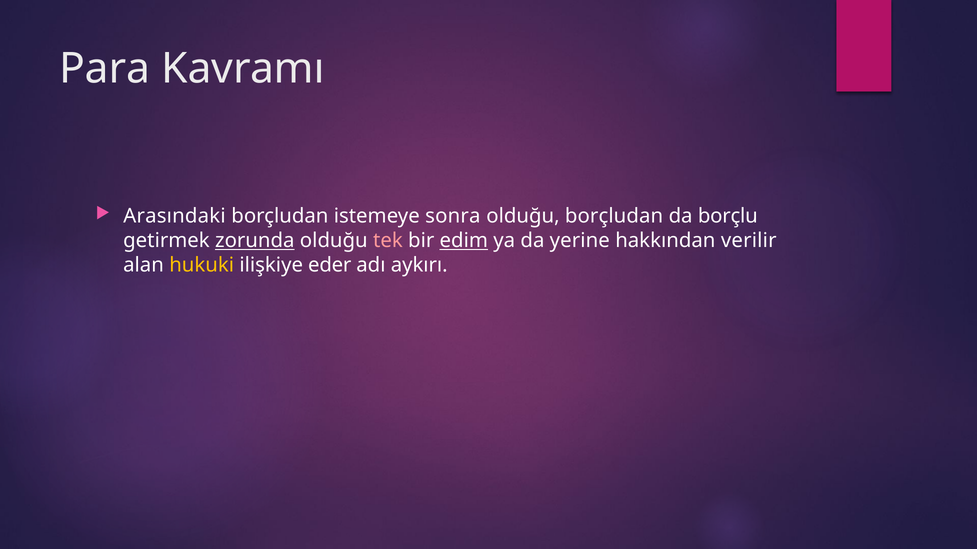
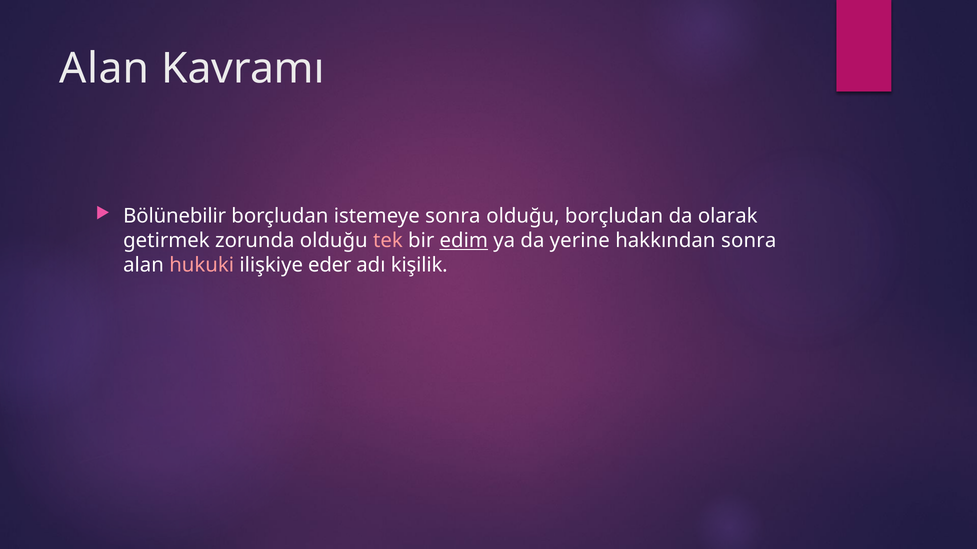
Para: Para -> Alan (104, 69)
Arasındaki: Arasındaki -> Bölünebilir (175, 216)
borçlu: borçlu -> olarak (728, 216)
zorunda underline: present -> none (255, 241)
hakkından verilir: verilir -> sonra (749, 241)
hukuki colour: yellow -> pink (202, 265)
aykırı: aykırı -> kişilik (419, 265)
